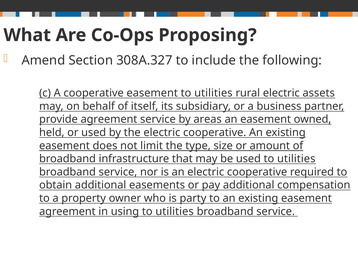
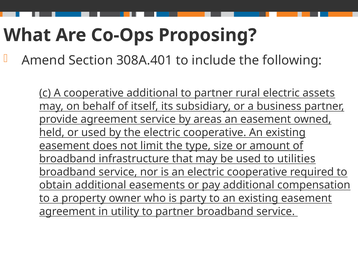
308A.327: 308A.327 -> 308A.401 (144, 60)
cooperative easement: easement -> additional (152, 93)
utilities: utilities -> partner (213, 93)
using: using -> utility (125, 211)
utilities: utilities -> partner (175, 211)
